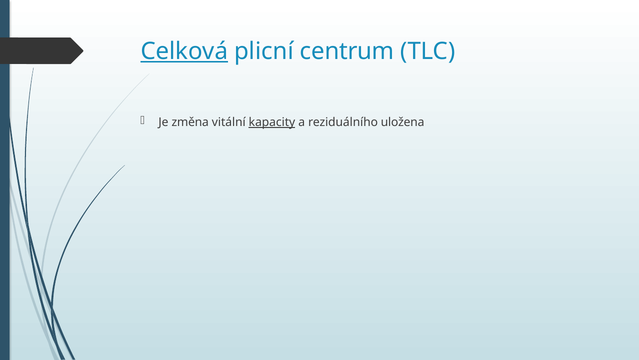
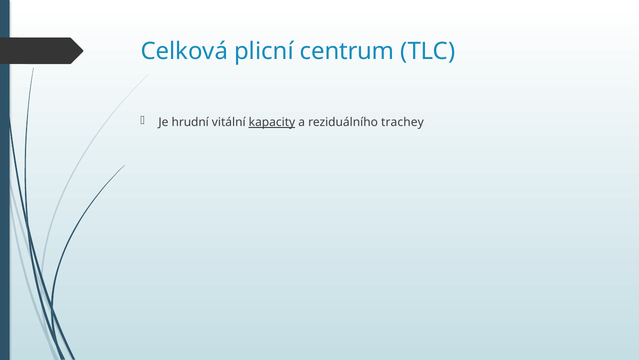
Celková underline: present -> none (184, 51)
změna: změna -> hrudní (190, 122)
uložena: uložena -> trachey (402, 122)
